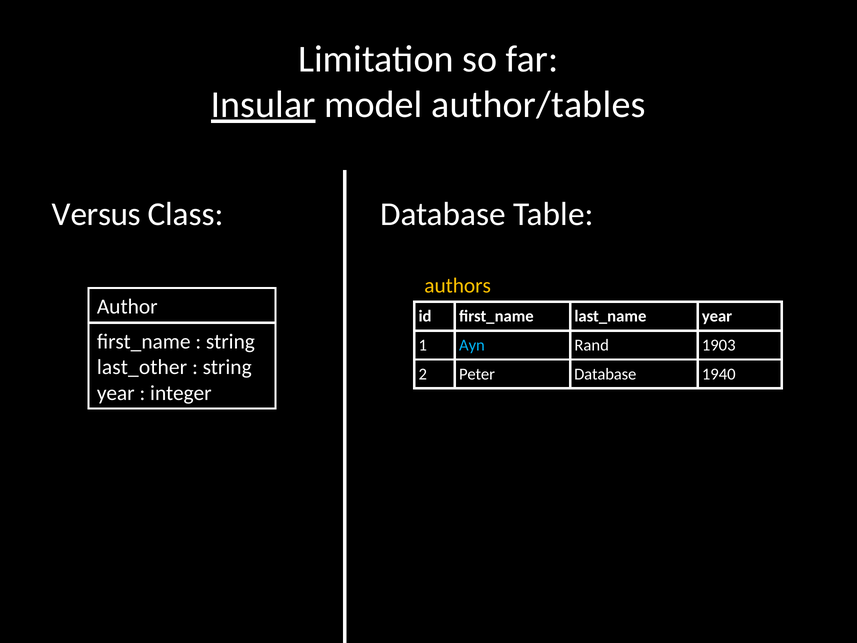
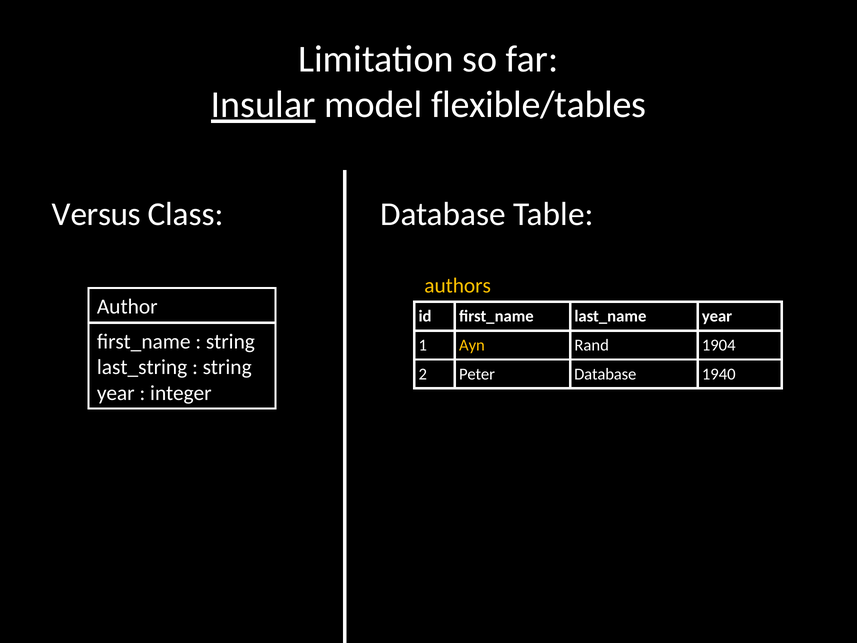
author/tables: author/tables -> flexible/tables (539, 105)
Ayn colour: light blue -> yellow (472, 345)
1903: 1903 -> 1904 (719, 345)
last_other: last_other -> last_string (142, 367)
